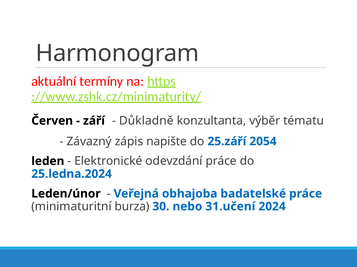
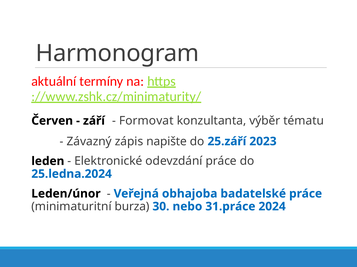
Důkladně: Důkladně -> Formovat (146, 121)
2054: 2054 -> 2023 (263, 142)
31.učení: 31.učení -> 31.práce (230, 207)
